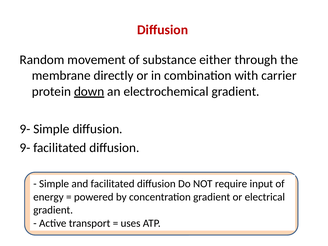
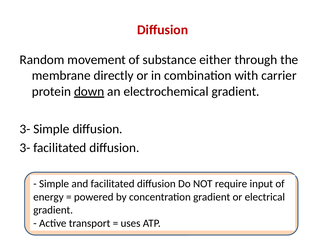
9-: 9- -> 3- (25, 129)
9-: 9- -> 3- (25, 148)
